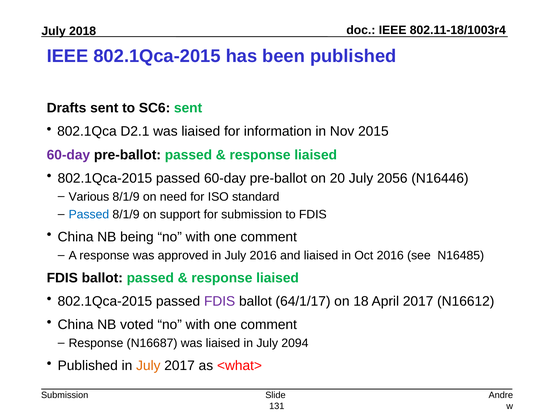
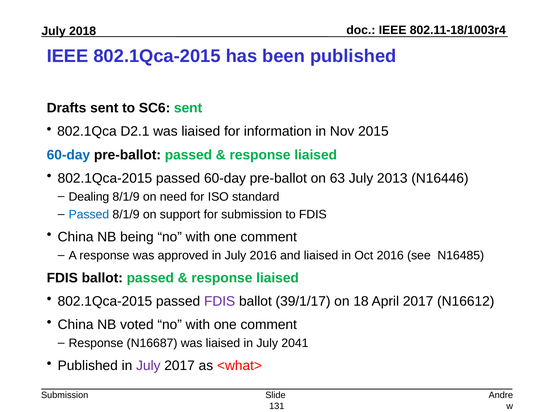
60-day colour: purple -> blue (68, 155)
20: 20 -> 63 (337, 178)
2056: 2056 -> 2013 (392, 178)
Various: Various -> Dealing (89, 197)
64/1/17: 64/1/17 -> 39/1/17 (303, 301)
2094: 2094 -> 2041 (295, 343)
July colour: orange -> purple (148, 366)
